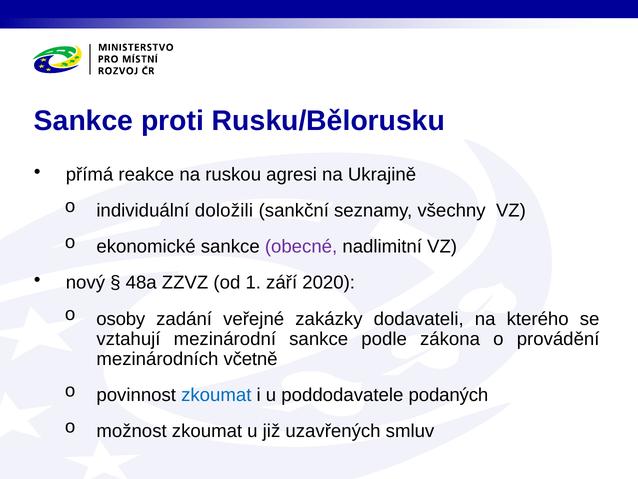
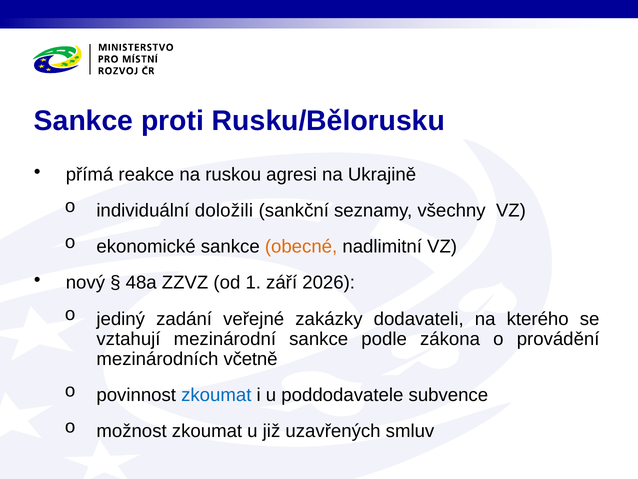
obecné colour: purple -> orange (301, 247)
2020: 2020 -> 2026 (329, 283)
osoby: osoby -> jediný (121, 319)
podaných: podaných -> subvence (448, 395)
